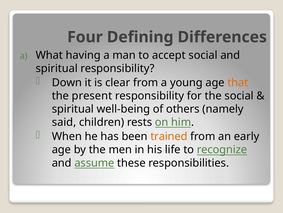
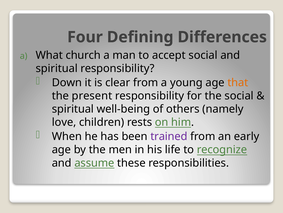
having: having -> church (83, 55)
said: said -> love (64, 122)
trained colour: orange -> purple (169, 136)
